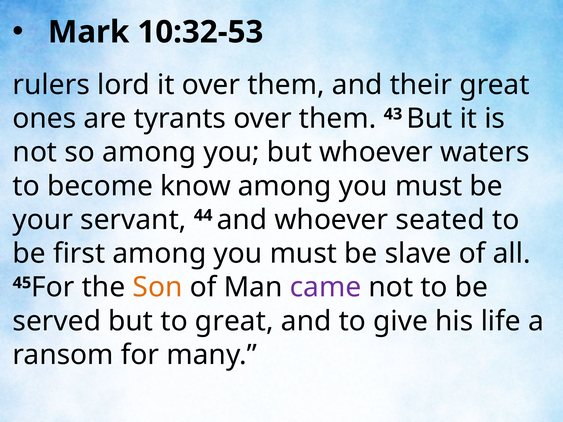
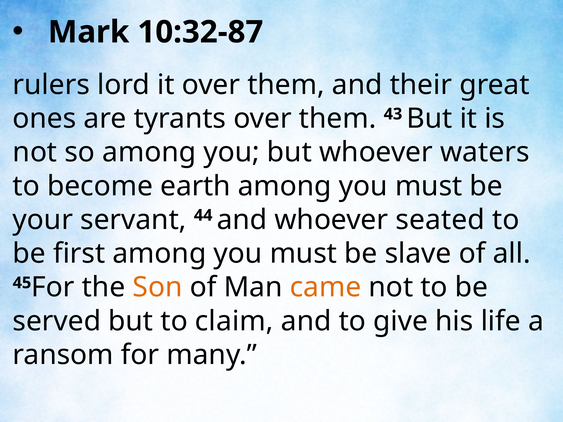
10:32-53: 10:32-53 -> 10:32-87 (200, 32)
know: know -> earth (195, 186)
came colour: purple -> orange (326, 288)
to great: great -> claim (234, 321)
